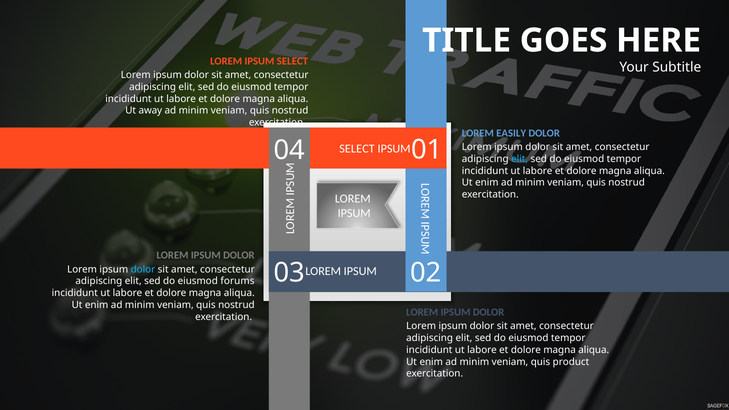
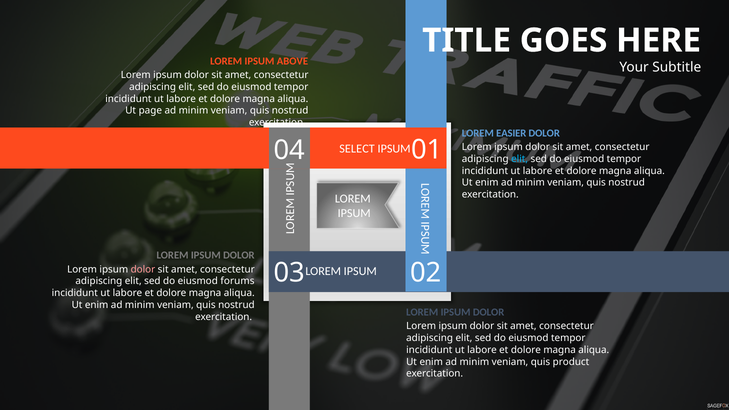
IPSUM SELECT: SELECT -> ABOVE (292, 61)
away: away -> page (150, 111)
EASILY: EASILY -> EASIER (511, 133)
dolor colour: light blue -> pink (143, 269)
